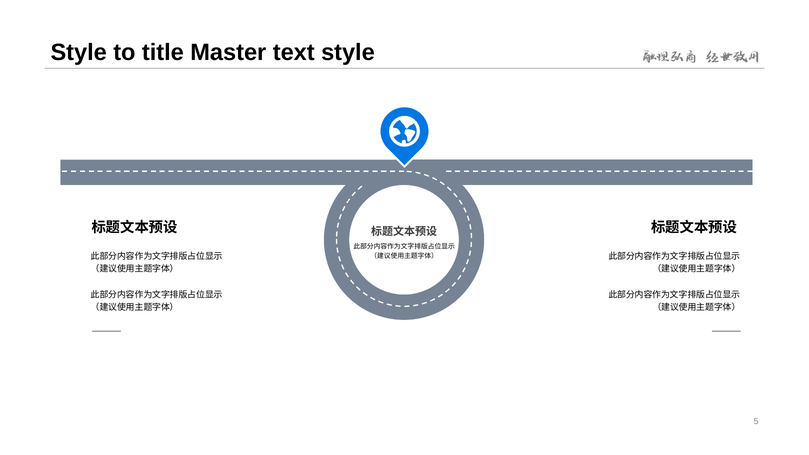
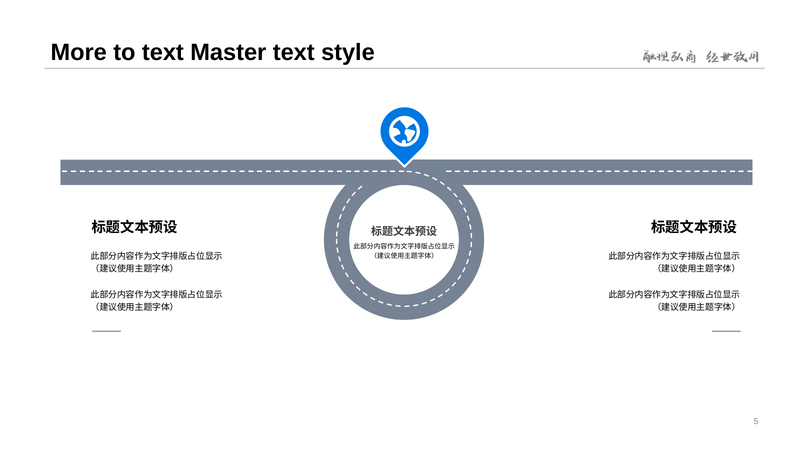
Style: Style -> More (79, 52)
to title: title -> text (163, 52)
